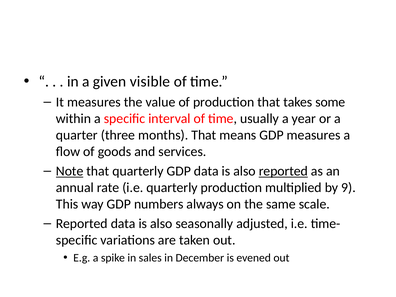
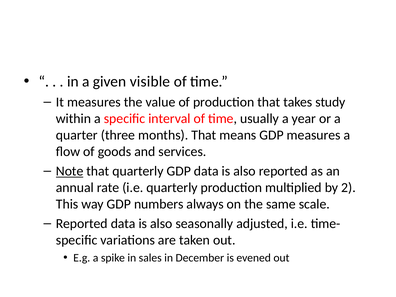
some: some -> study (330, 102)
reported underline: present -> none (283, 171)
9: 9 -> 2 (348, 188)
